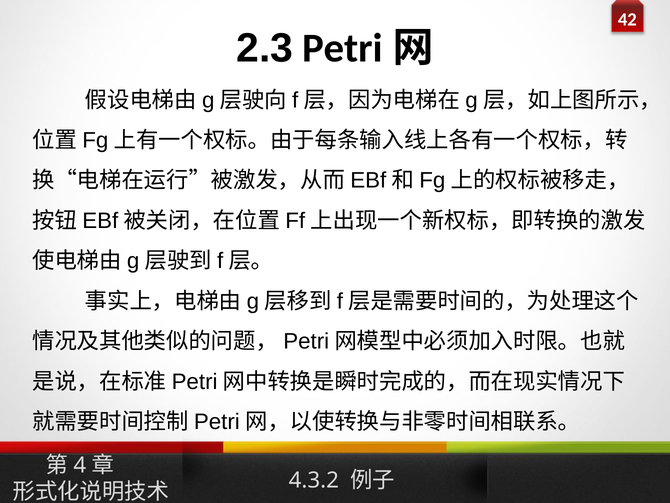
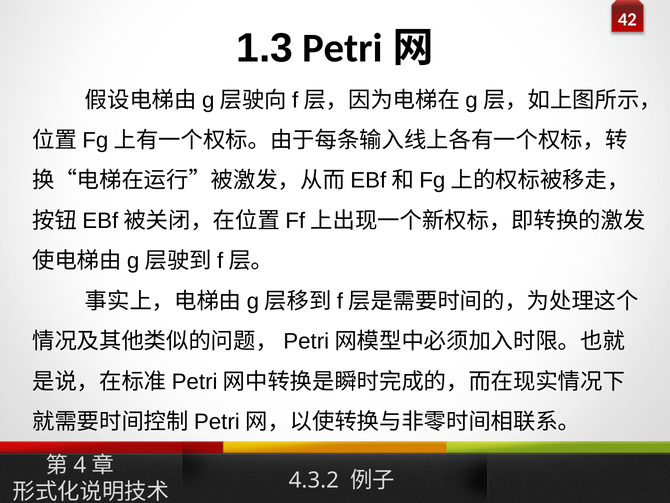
2.3: 2.3 -> 1.3 (265, 48)
